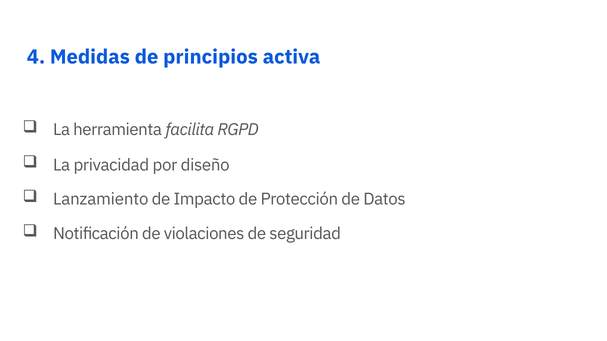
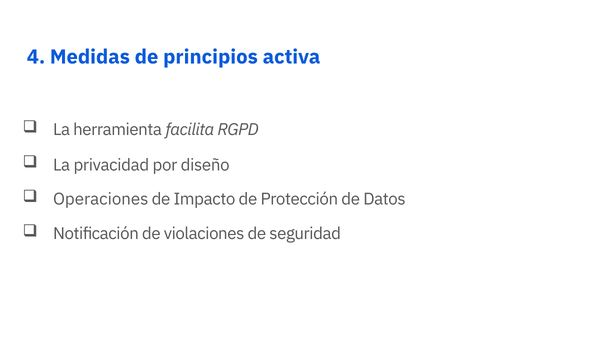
Lanzamiento: Lanzamiento -> Operaciones (101, 200)
